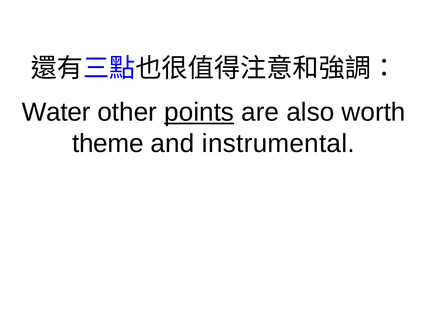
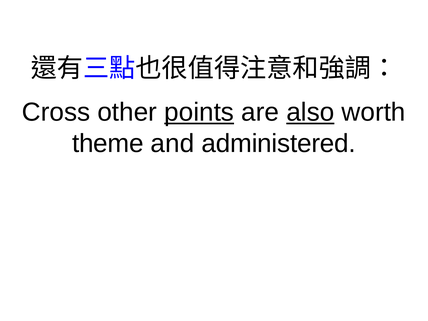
Water: Water -> Cross (56, 112)
also underline: none -> present (310, 112)
instrumental: instrumental -> administered (279, 144)
